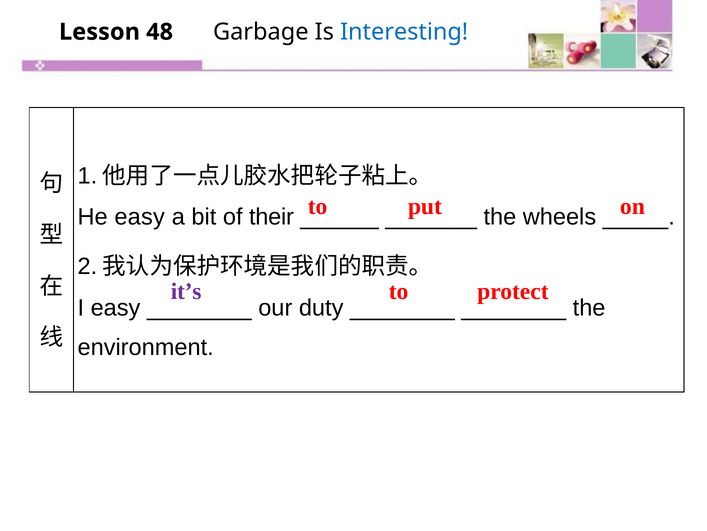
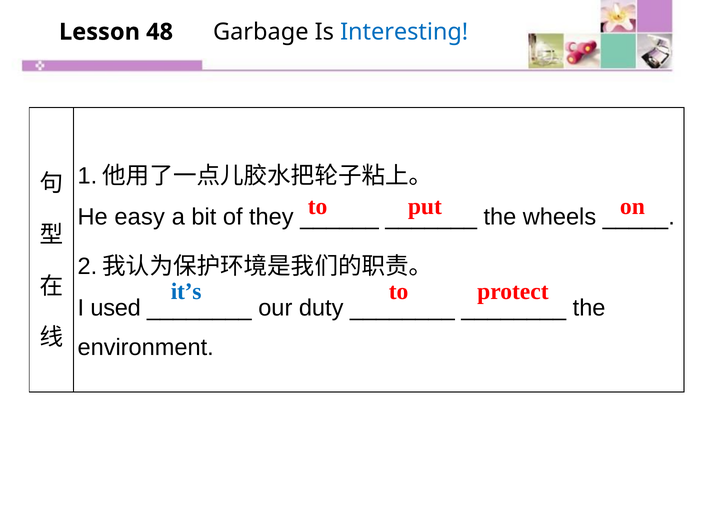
their: their -> they (271, 217)
it’s colour: purple -> blue (186, 291)
I easy: easy -> used (116, 308)
